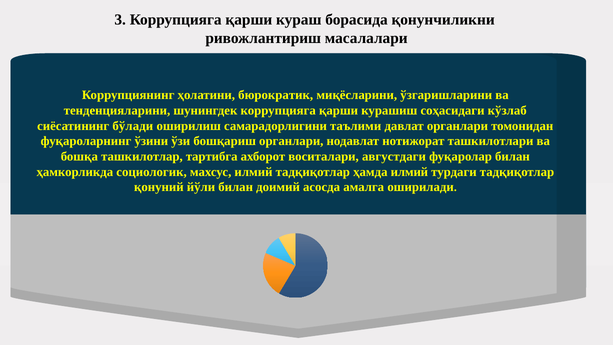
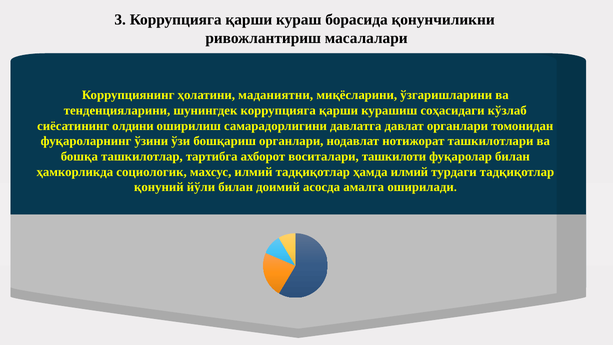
бюрократик: бюрократик -> маданиятни (276, 95)
бўлади: бўлади -> олдини (133, 126)
таълими: таълими -> давлатга (356, 126)
августдаги: августдаги -> ташкилоти (394, 156)
